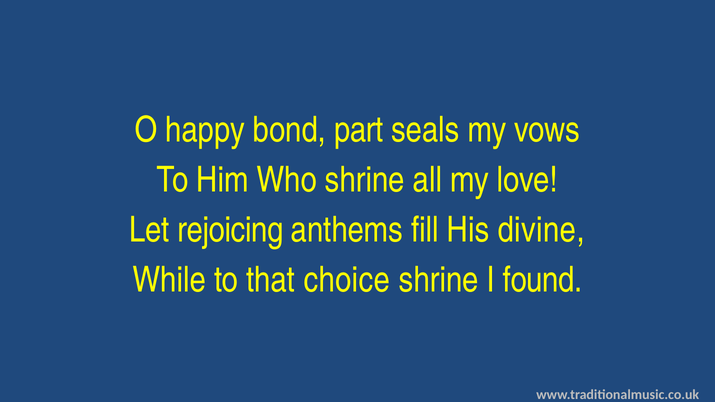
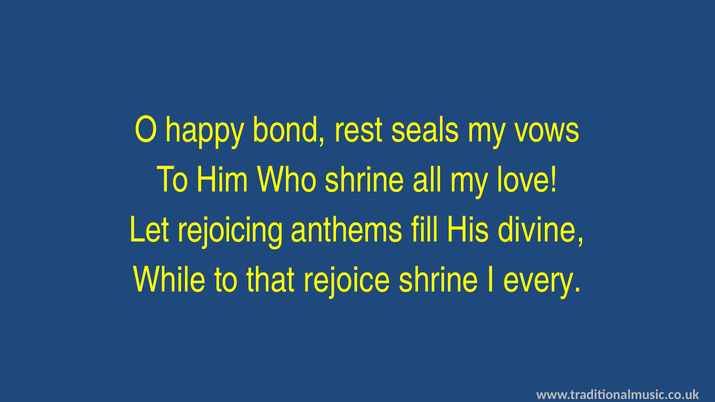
part: part -> rest (359, 130)
choice: choice -> rejoice (347, 280)
found: found -> every (543, 280)
